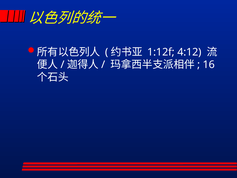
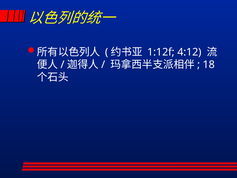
16: 16 -> 18 (209, 65)
